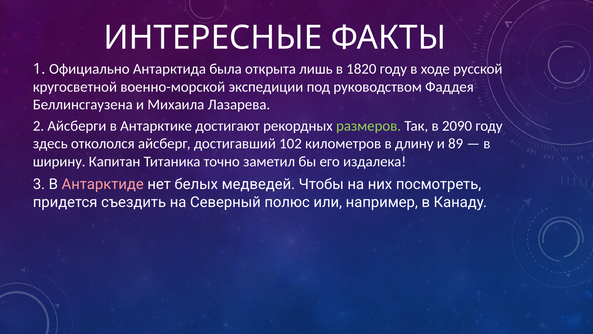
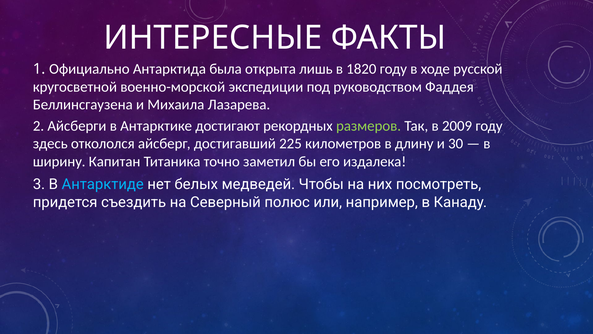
2090: 2090 -> 2009 (457, 126)
102: 102 -> 225 (291, 144)
89: 89 -> 30 (456, 144)
Антарктиде colour: pink -> light blue (103, 184)
